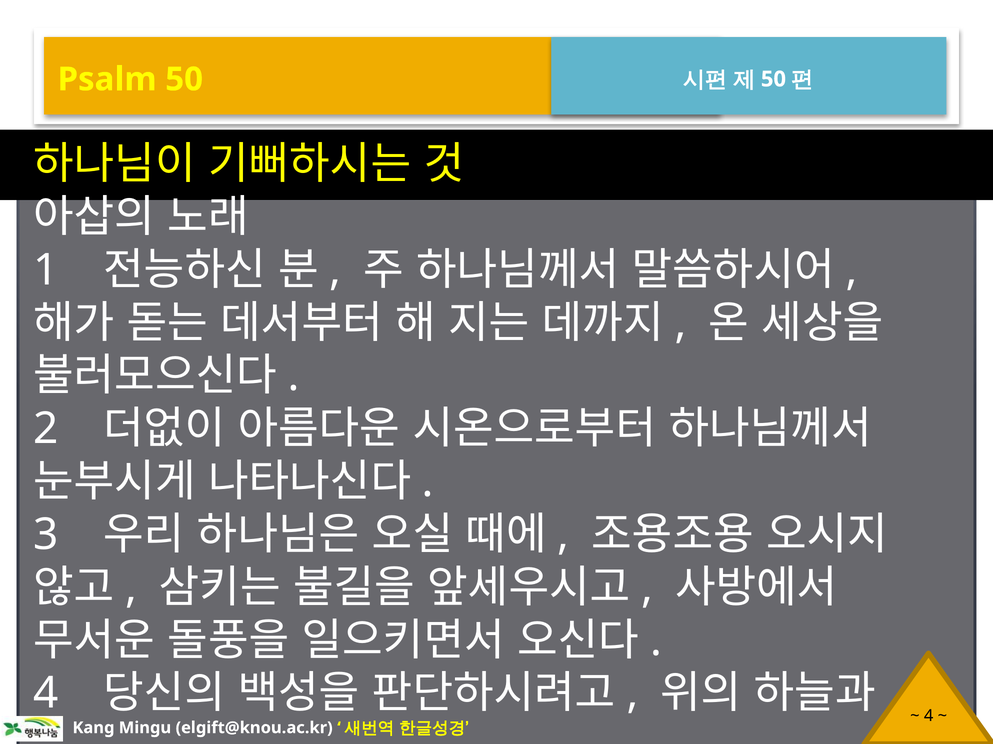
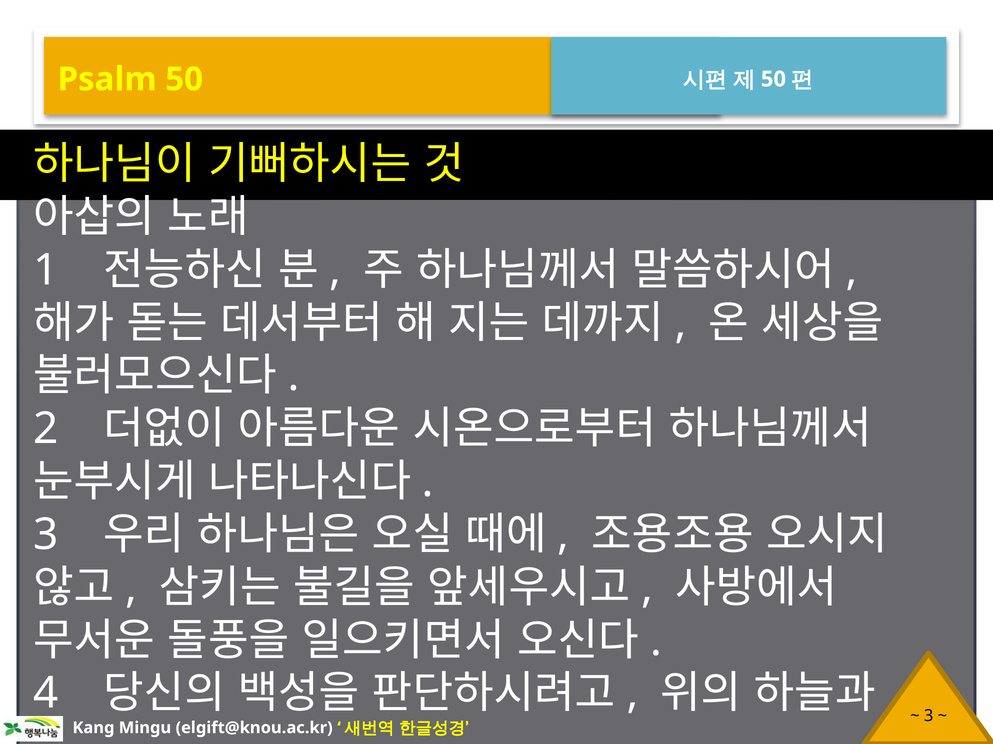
4: 4 -> 3 (929, 717)
